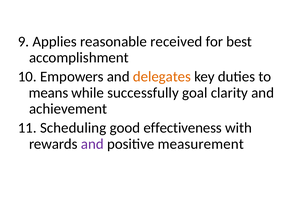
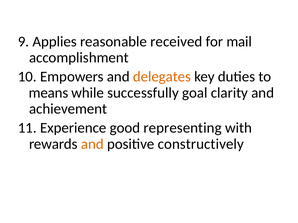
best: best -> mail (239, 42)
Scheduling: Scheduling -> Experience (73, 128)
effectiveness: effectiveness -> representing (183, 128)
and colour: purple -> orange (92, 144)
measurement: measurement -> constructively (201, 144)
